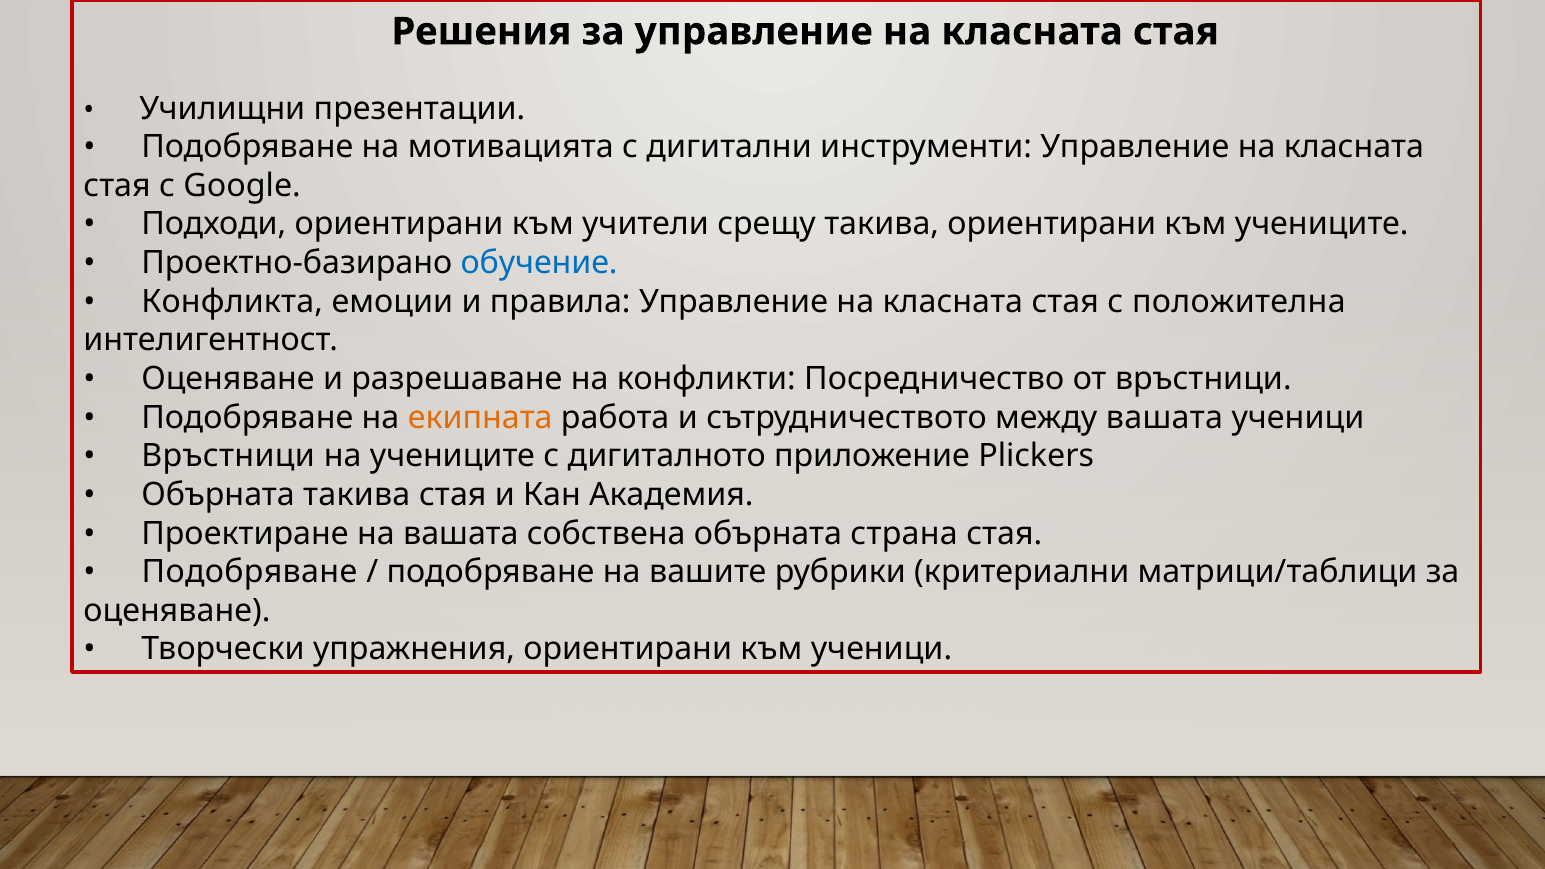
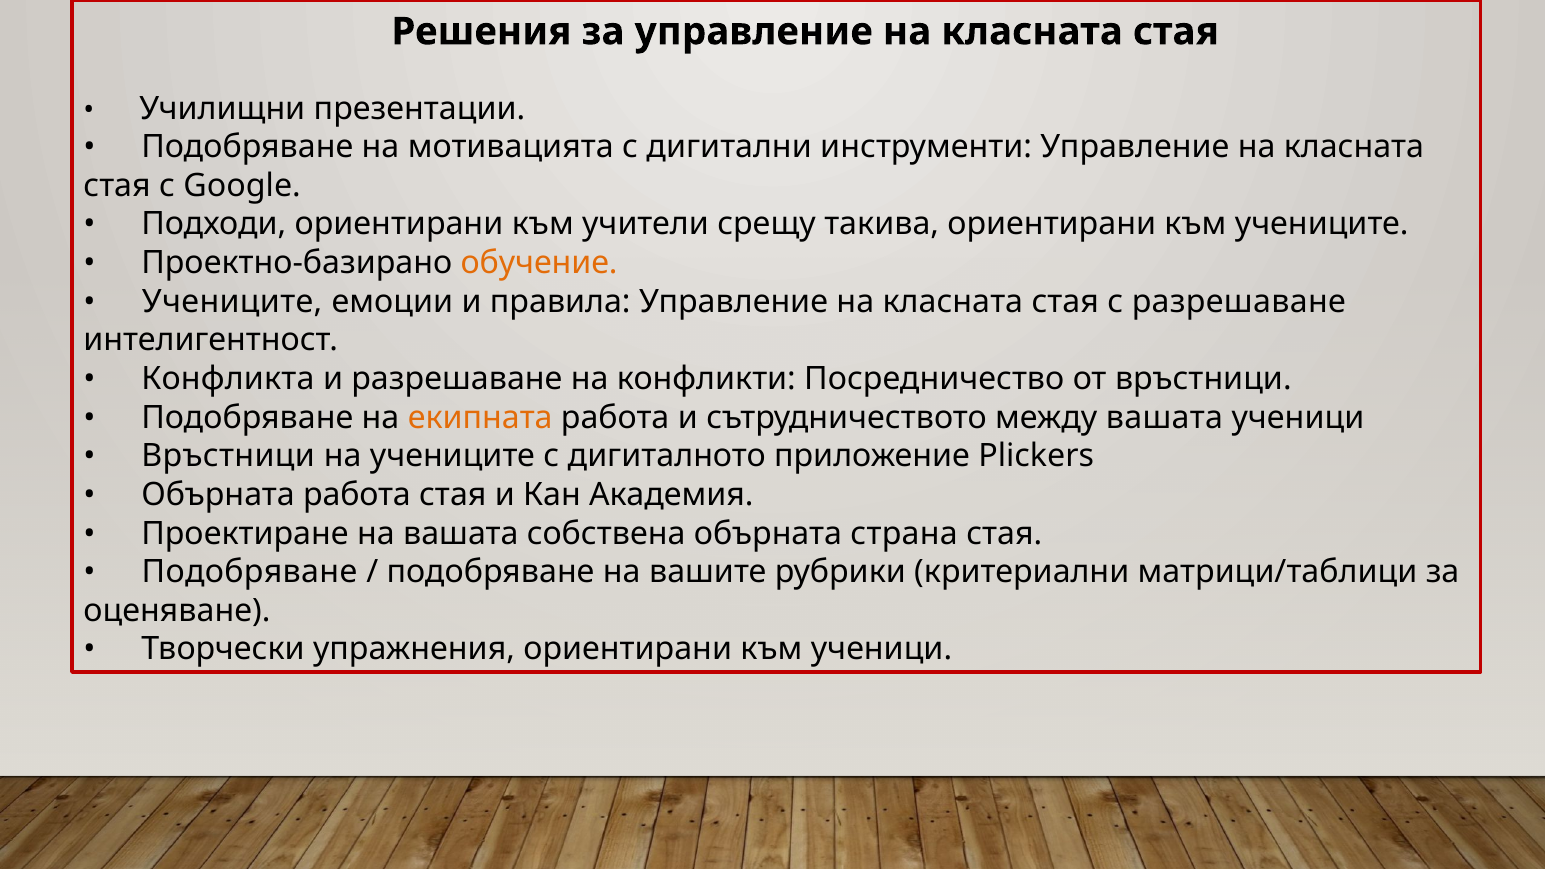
обучение colour: blue -> orange (539, 263)
Конфликта: Конфликта -> Учениците (232, 302)
с положителна: положителна -> разрешаване (1239, 302)
Оценяване: Оценяване -> Конфликта (228, 379)
Обърната такива: такива -> работа (357, 495)
